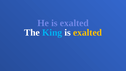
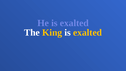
King colour: light blue -> yellow (52, 32)
